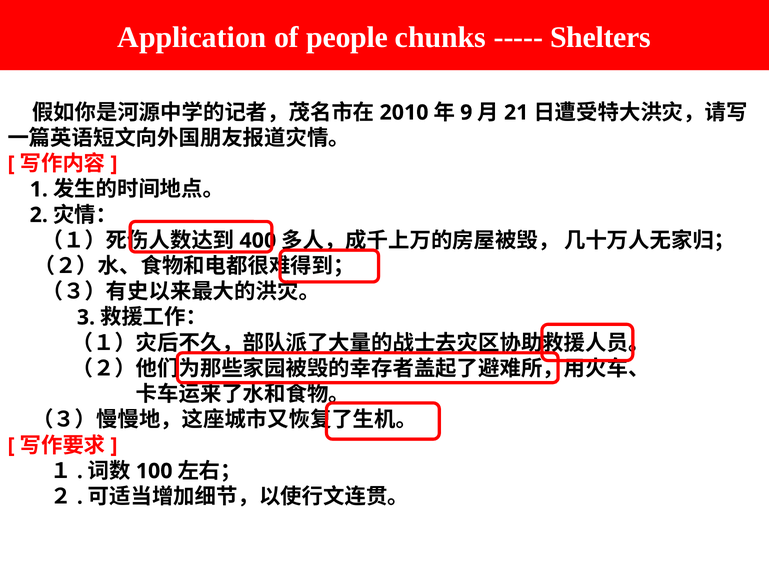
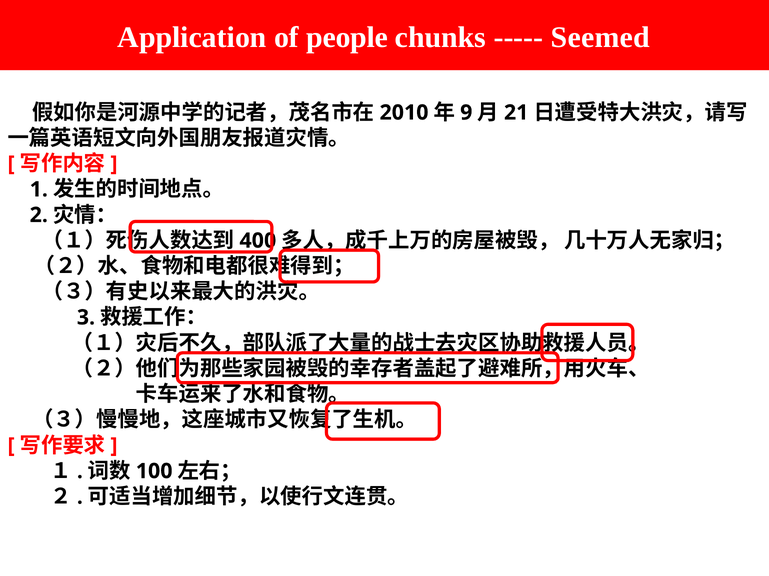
Shelters: Shelters -> Seemed (600, 37)
